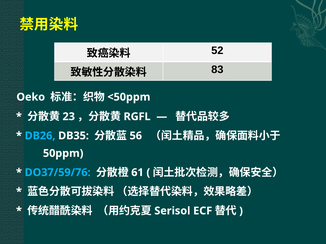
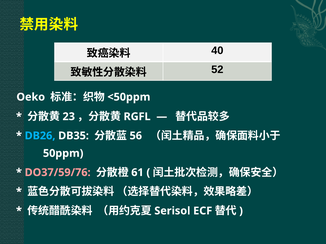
52: 52 -> 40 (217, 51)
83: 83 -> 52 (217, 70)
DO37/59/76 colour: light blue -> pink (58, 173)
